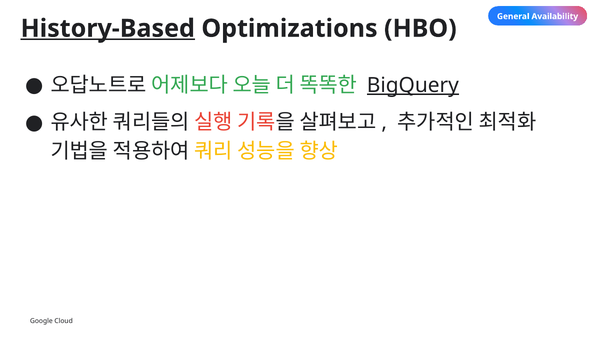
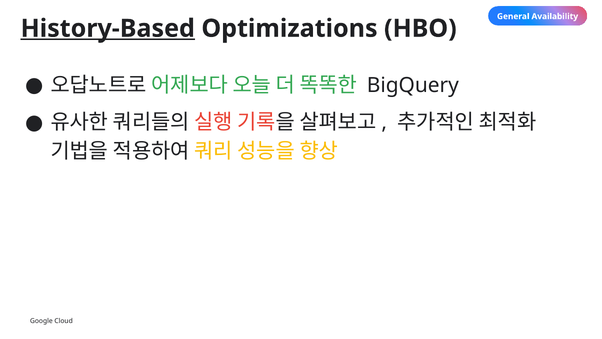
BigQuery underline: present -> none (413, 85)
